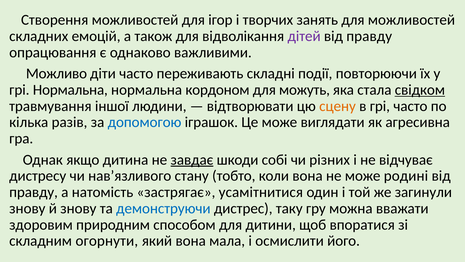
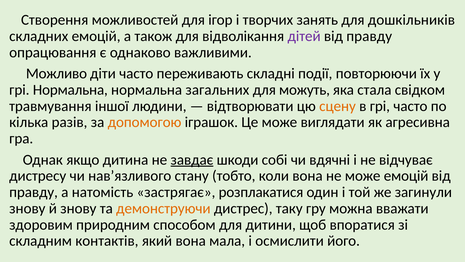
для можливостей: можливостей -> дошкільників (411, 20)
кордоном: кордоном -> загальних (217, 90)
свідком underline: present -> none (420, 90)
допомогою colour: blue -> orange (145, 122)
різних: різних -> вдячні (330, 159)
може родині: родині -> емоцій (406, 176)
усамітнитися: усамітнитися -> розплакатися (261, 192)
демонструючи colour: blue -> orange (163, 208)
огорнути: огорнути -> контактів (107, 241)
